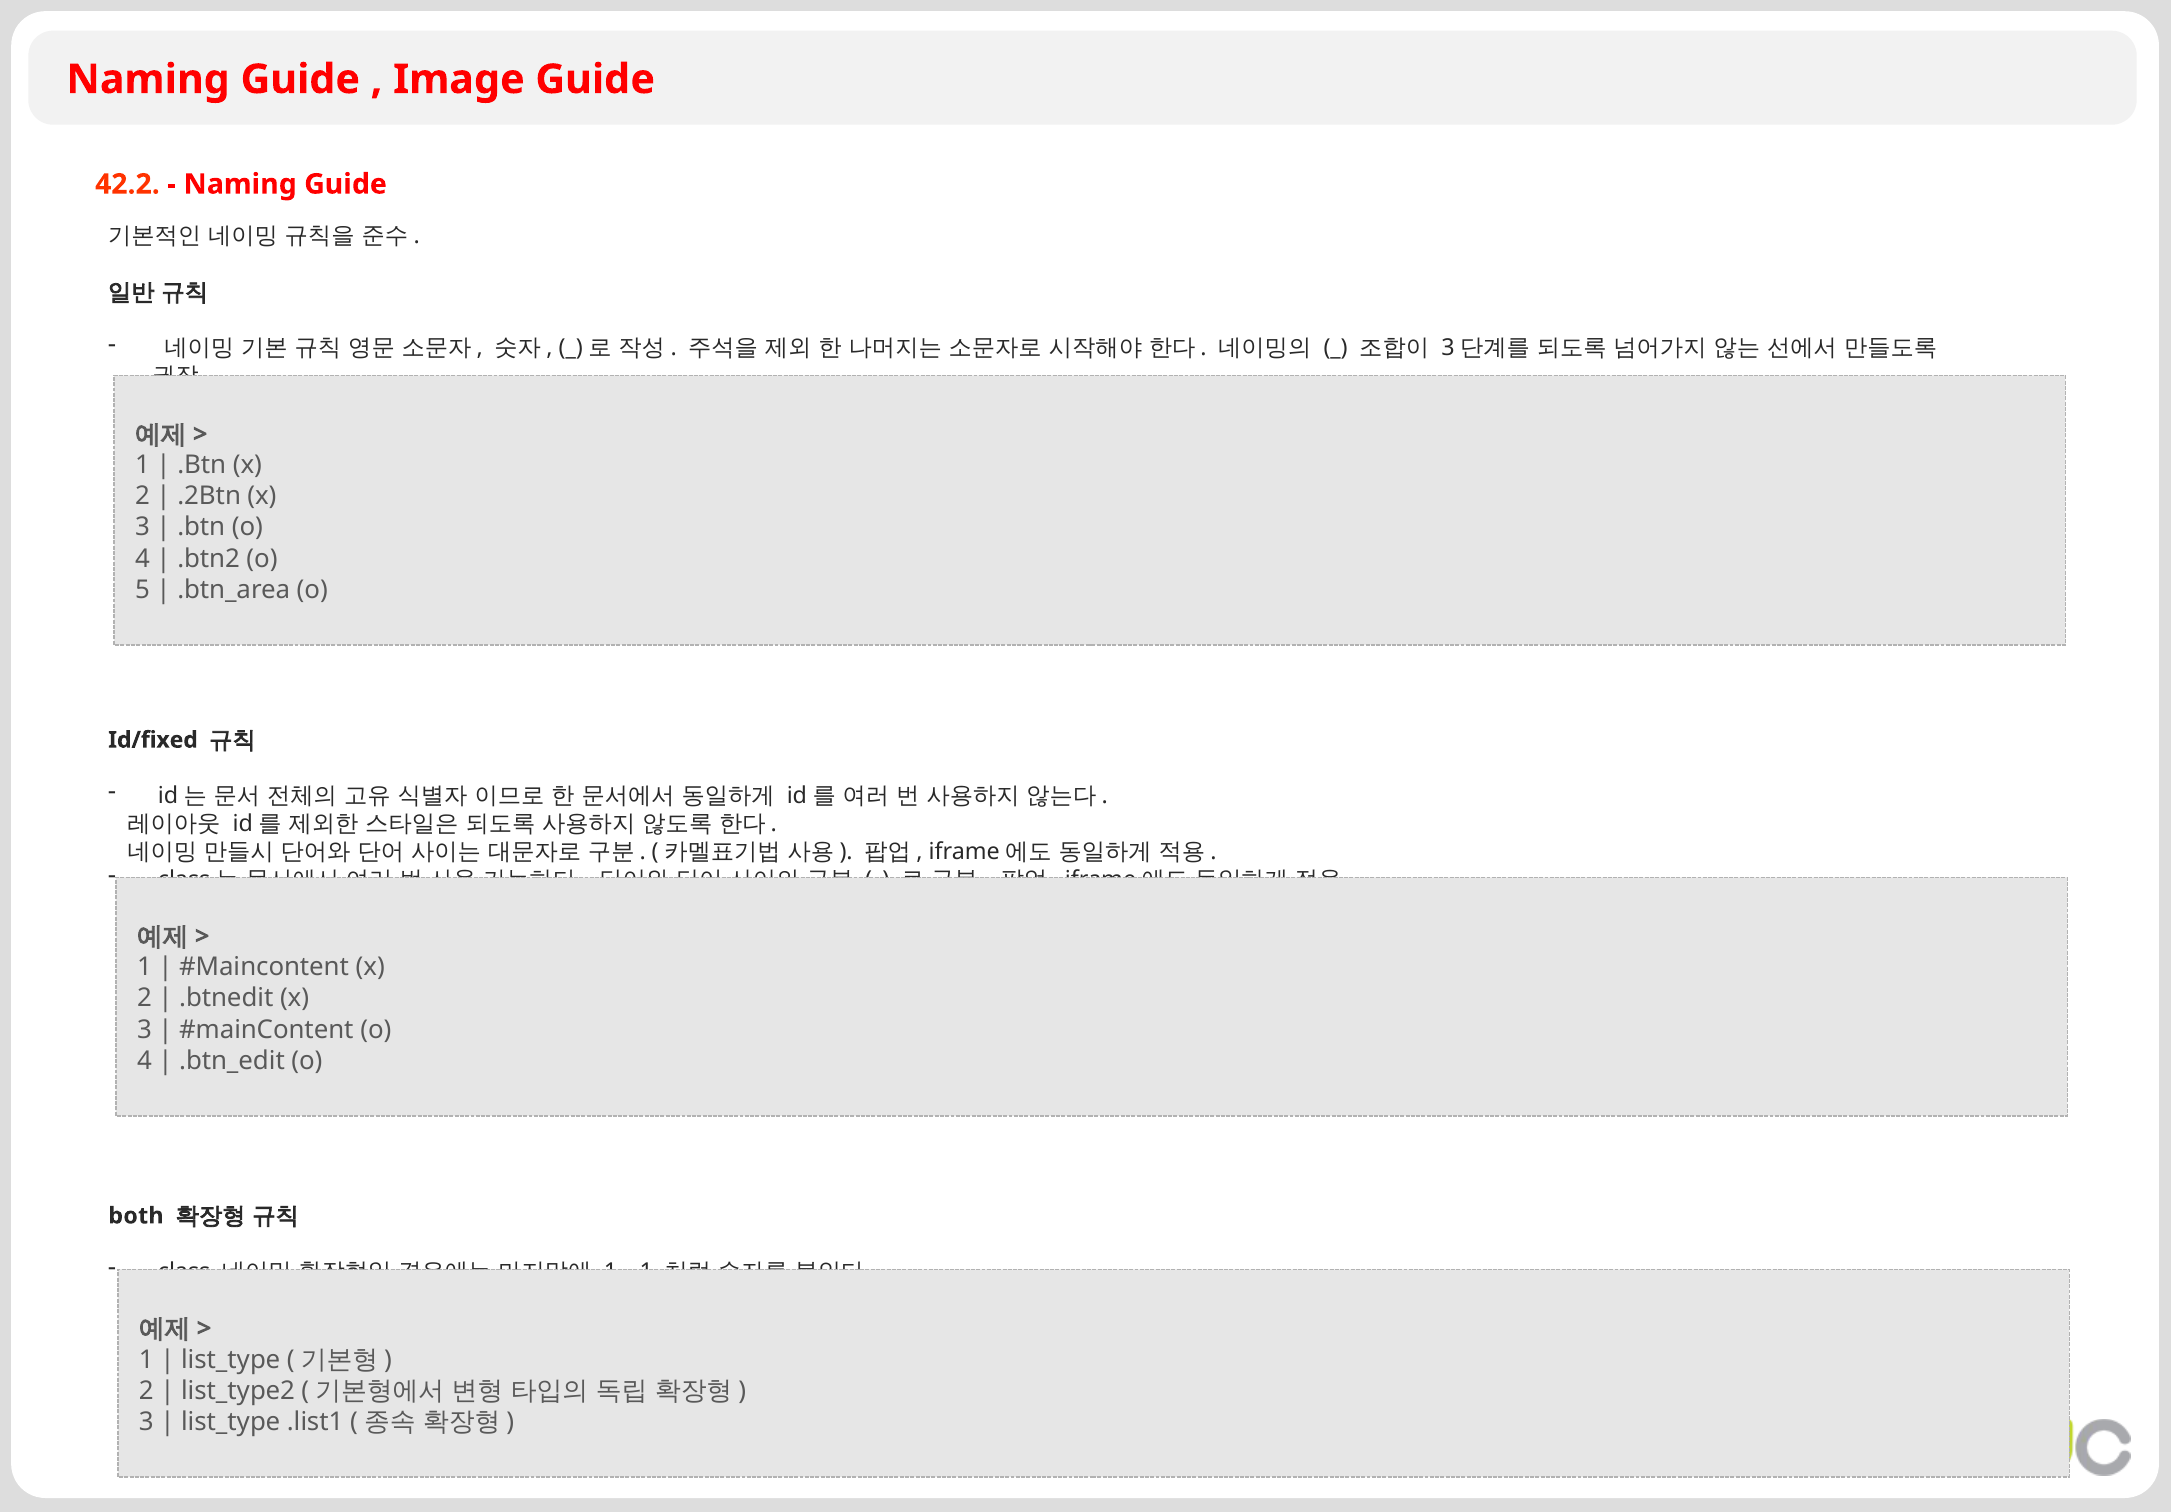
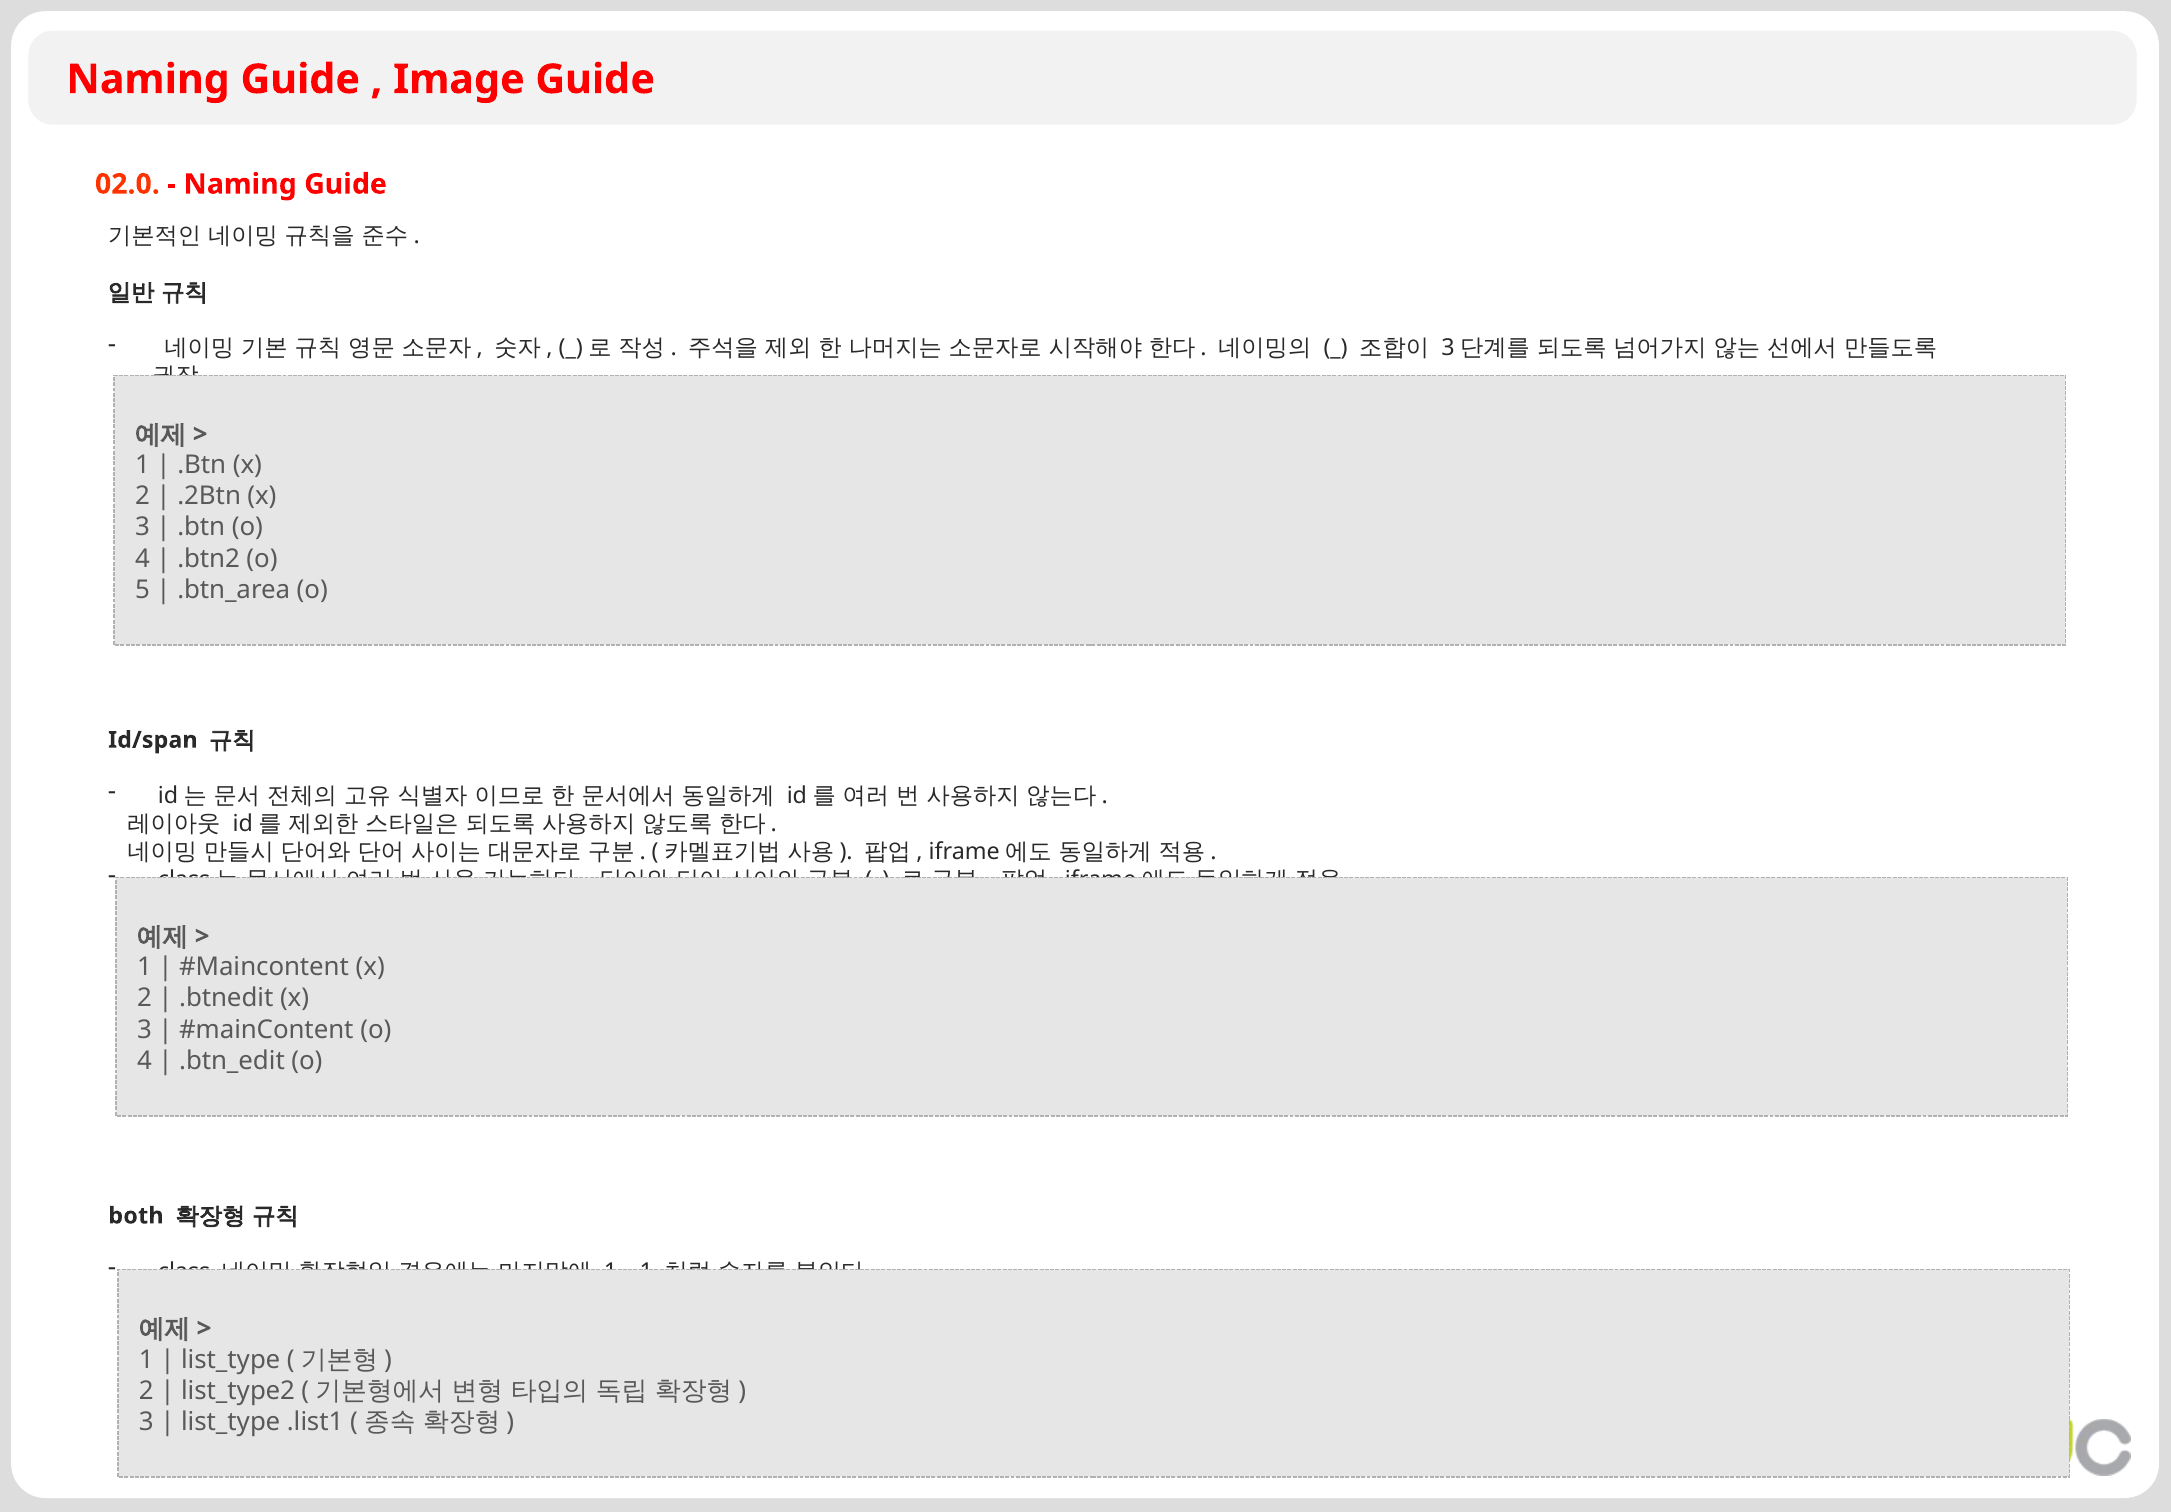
42.2: 42.2 -> 02.0 (127, 184)
Id/fixed: Id/fixed -> Id/span (153, 740)
